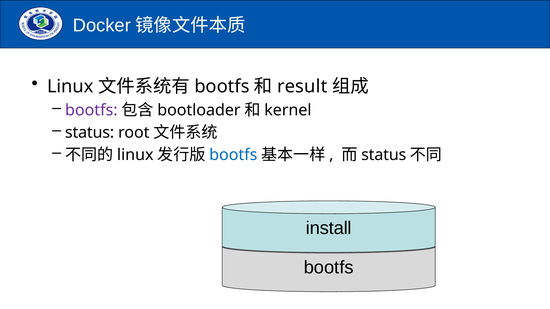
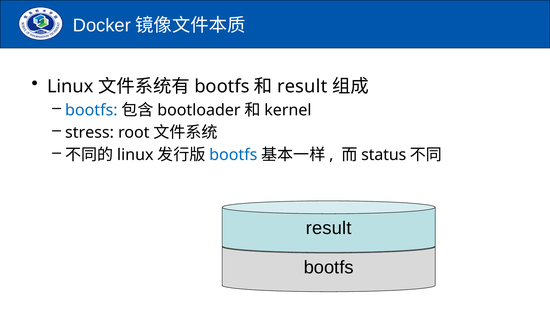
bootfs colour: purple -> blue (91, 110)
status: status -> stress (90, 133)
install: install -> result (329, 228)
